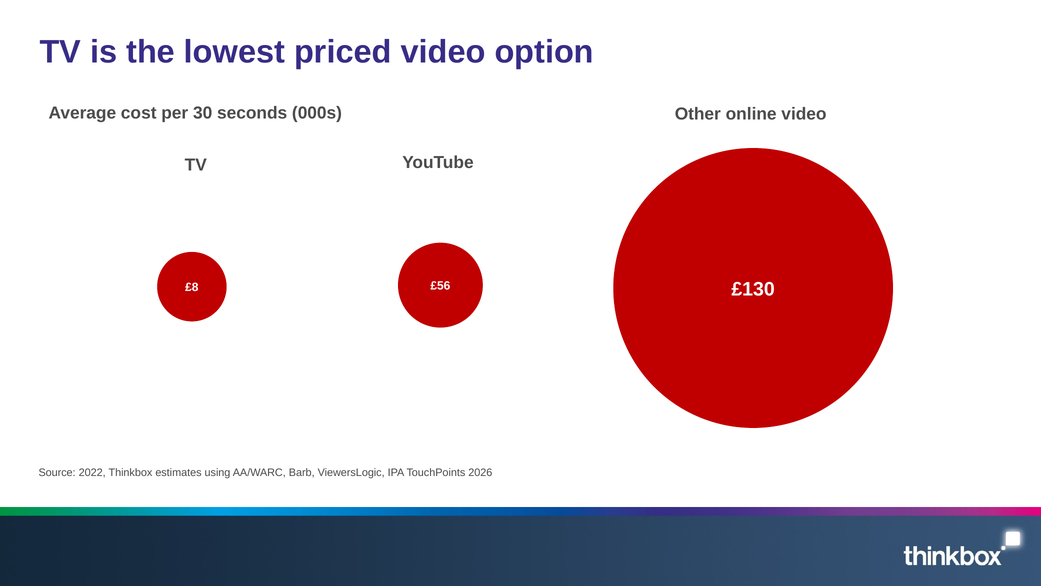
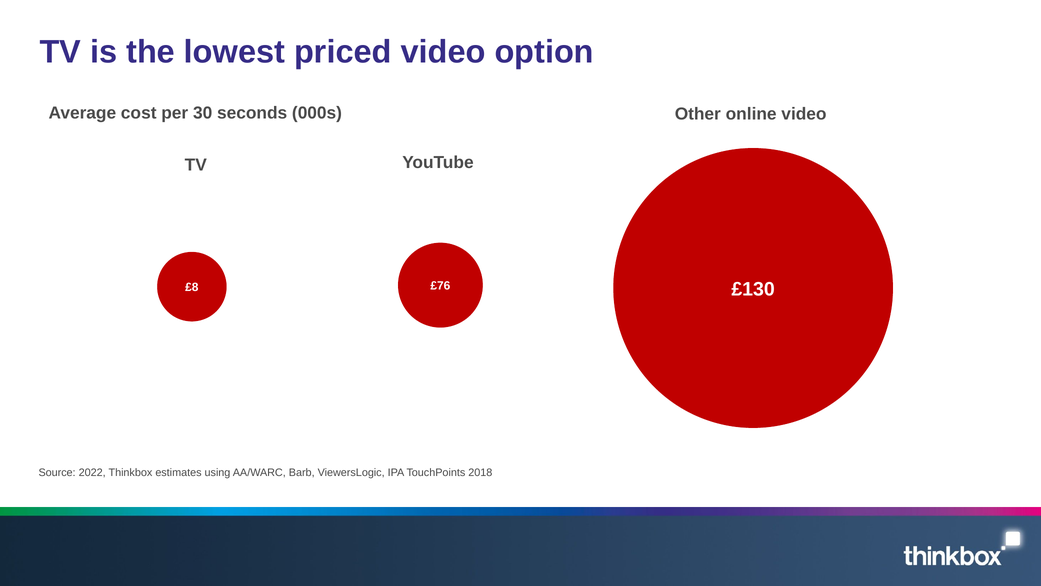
£56: £56 -> £76 (440, 286)
2026: 2026 -> 2018 (480, 472)
